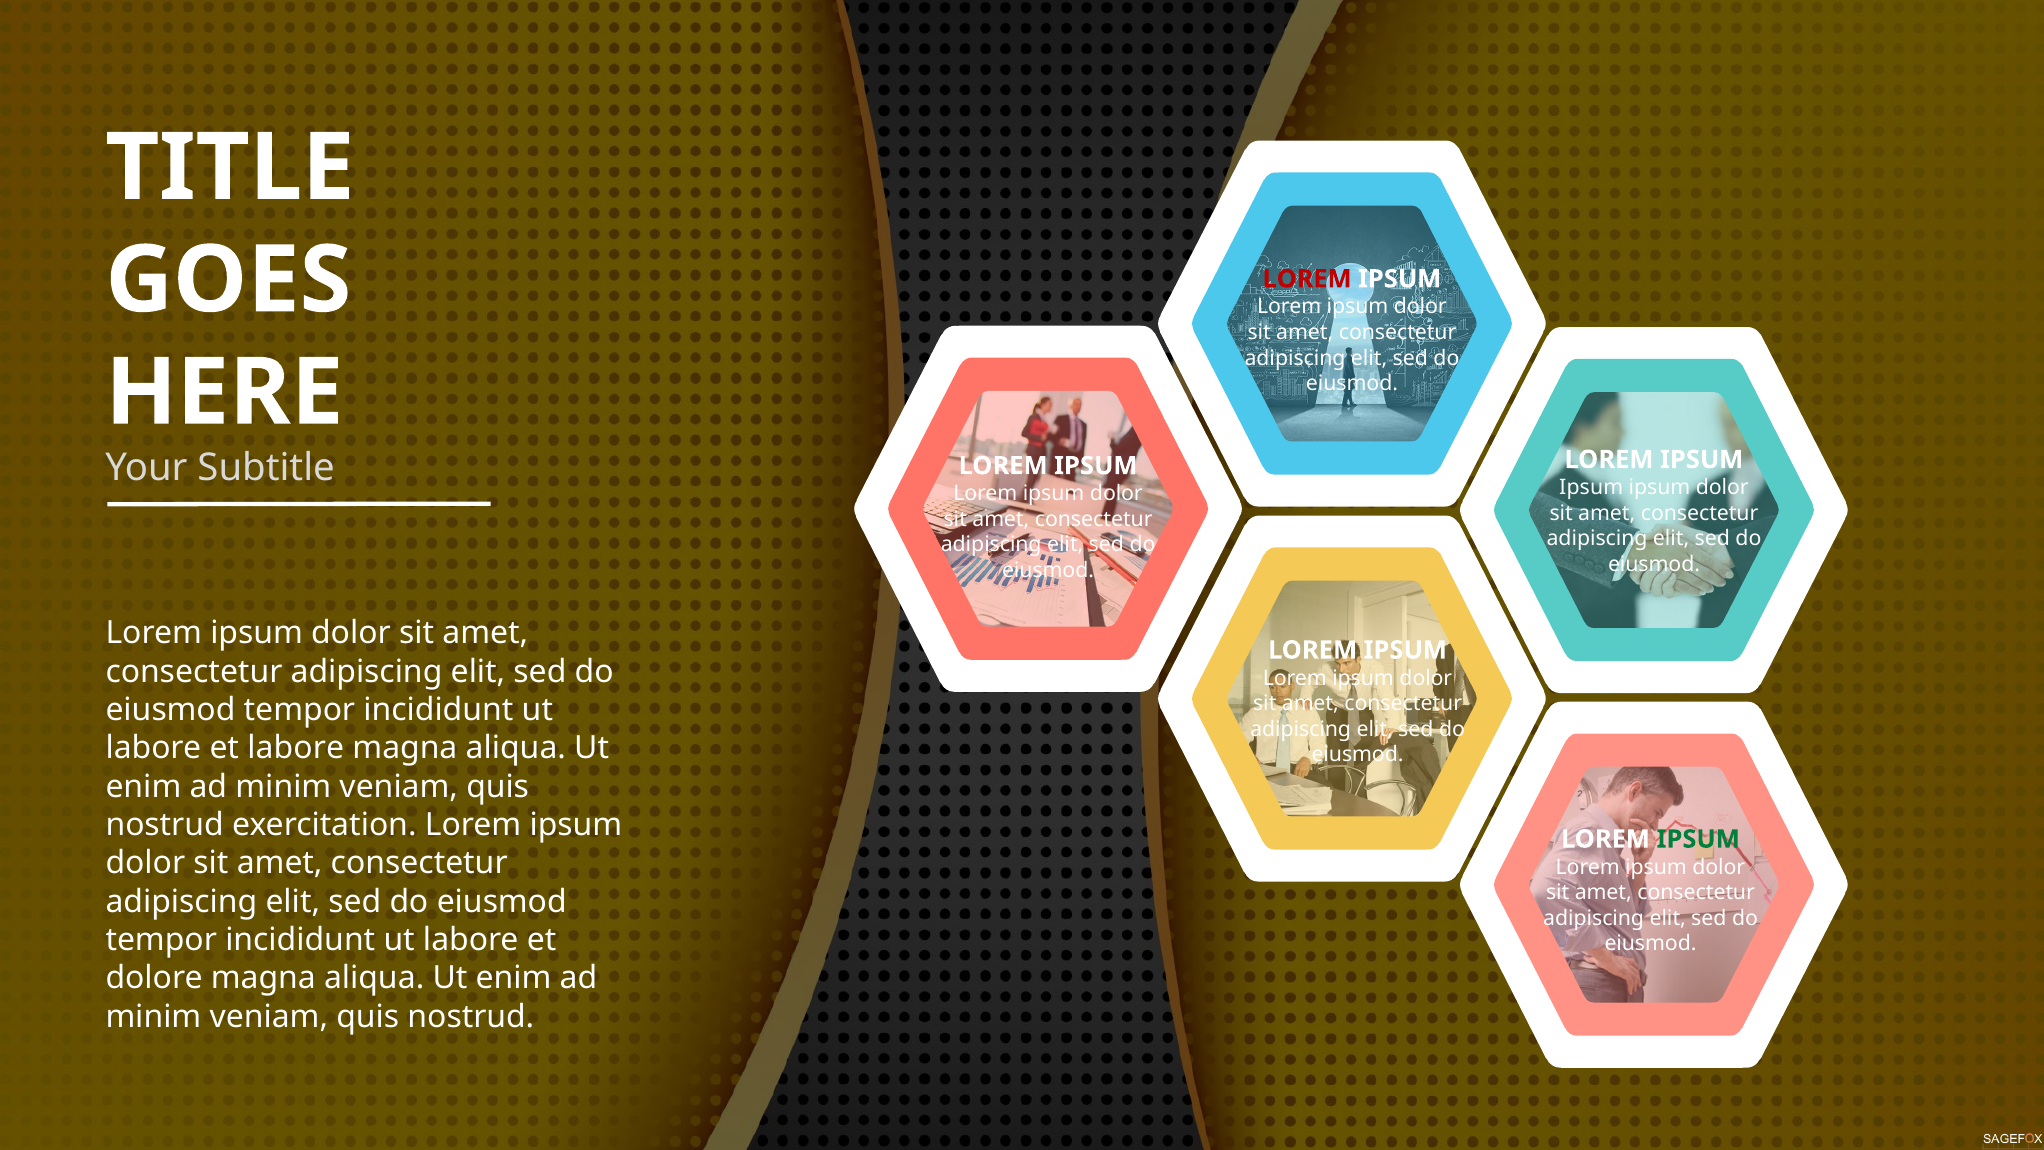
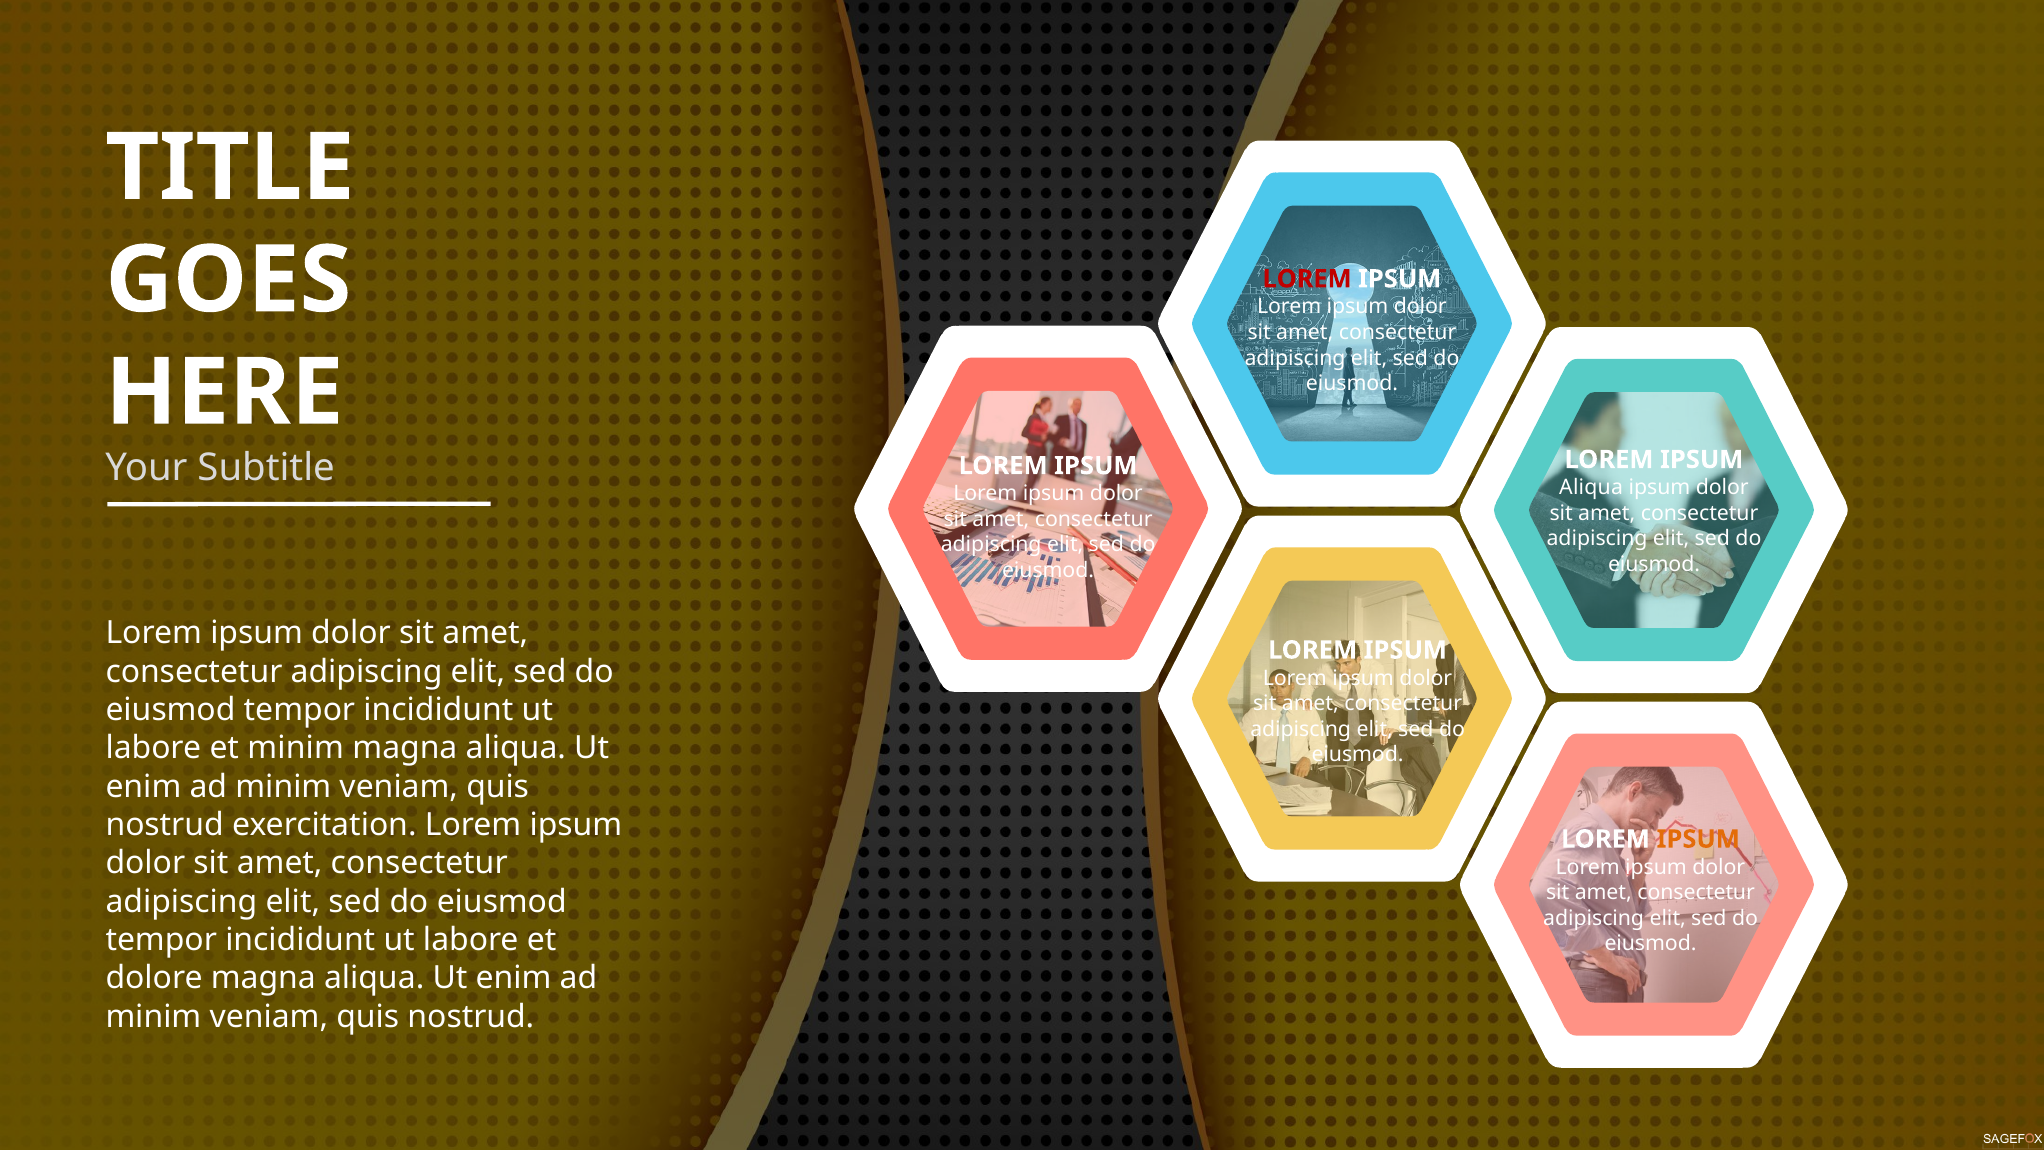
Ipsum: Ipsum -> Aliqua (1591, 487)
et labore: labore -> minim (296, 748)
IPSUM colour: green -> orange (1698, 839)
